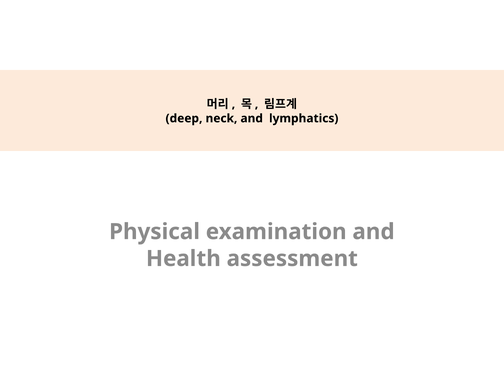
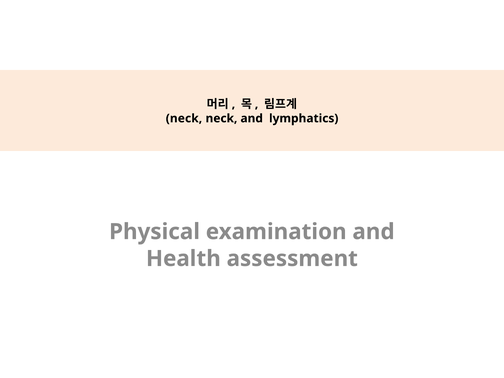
deep: deep -> neck (184, 118)
